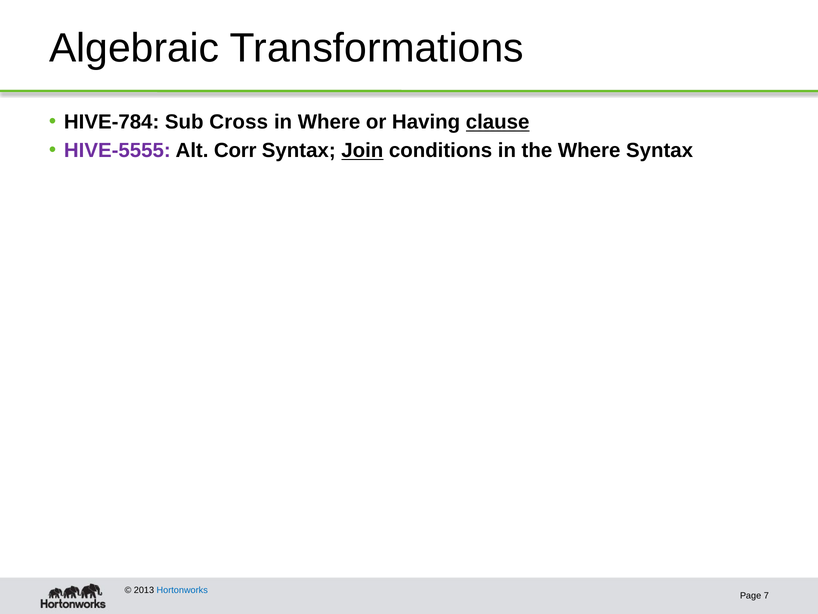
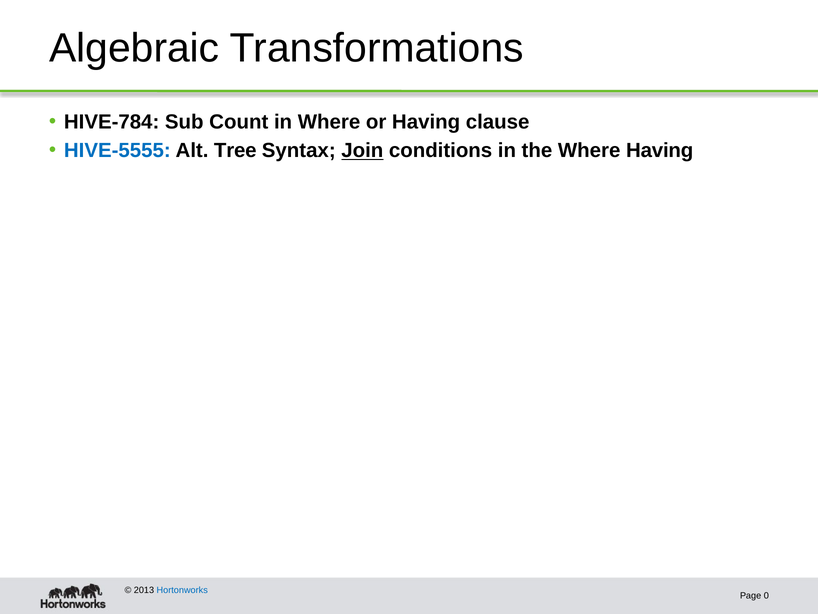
Cross: Cross -> Count (239, 122)
clause underline: present -> none (498, 122)
HIVE-5555 colour: purple -> blue (117, 151)
Corr: Corr -> Tree (235, 151)
Where Syntax: Syntax -> Having (660, 151)
7: 7 -> 0 (766, 595)
